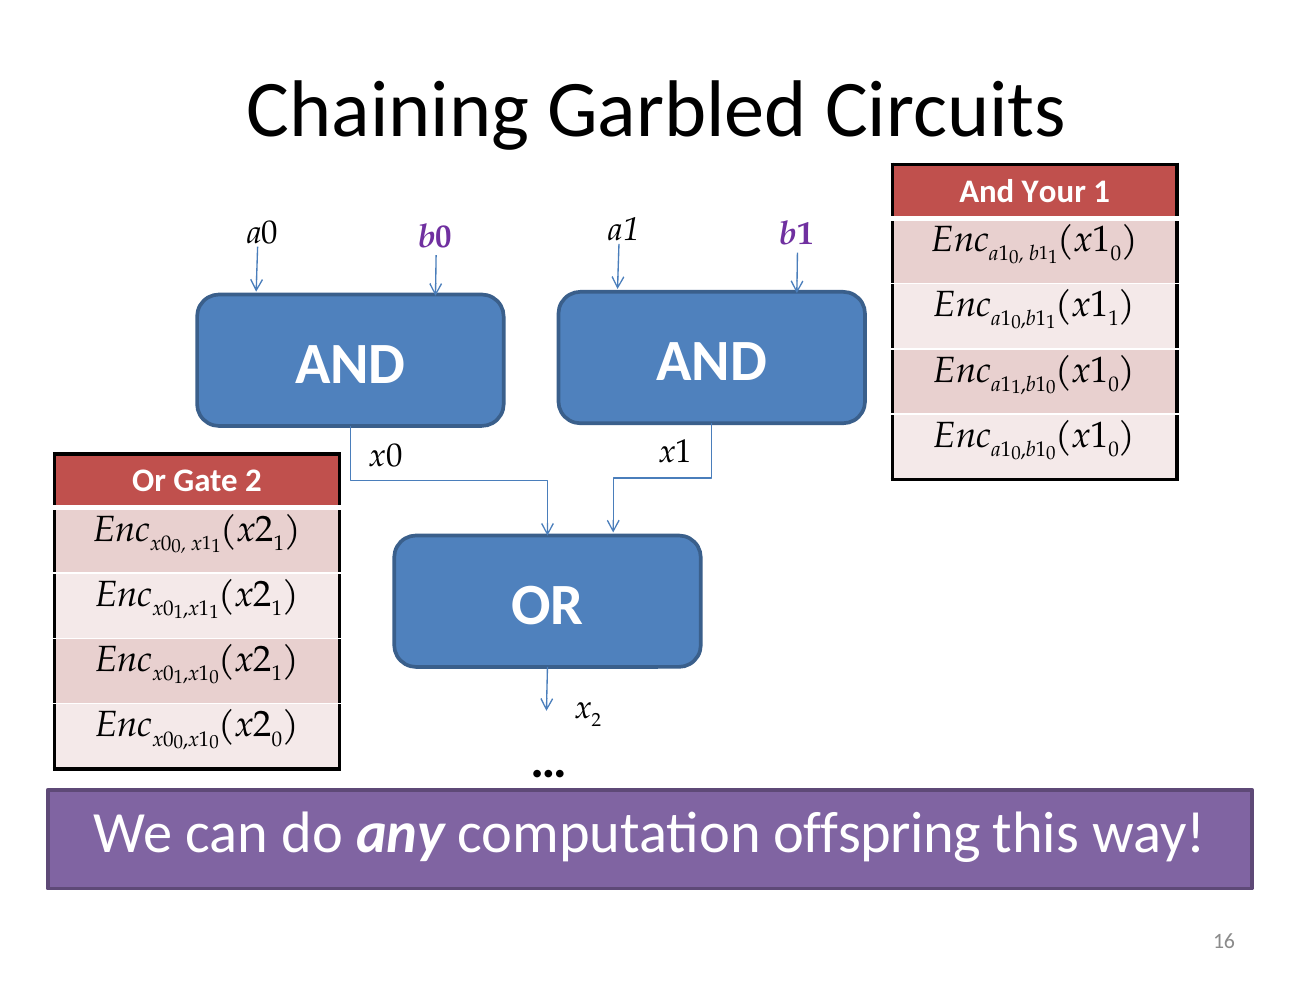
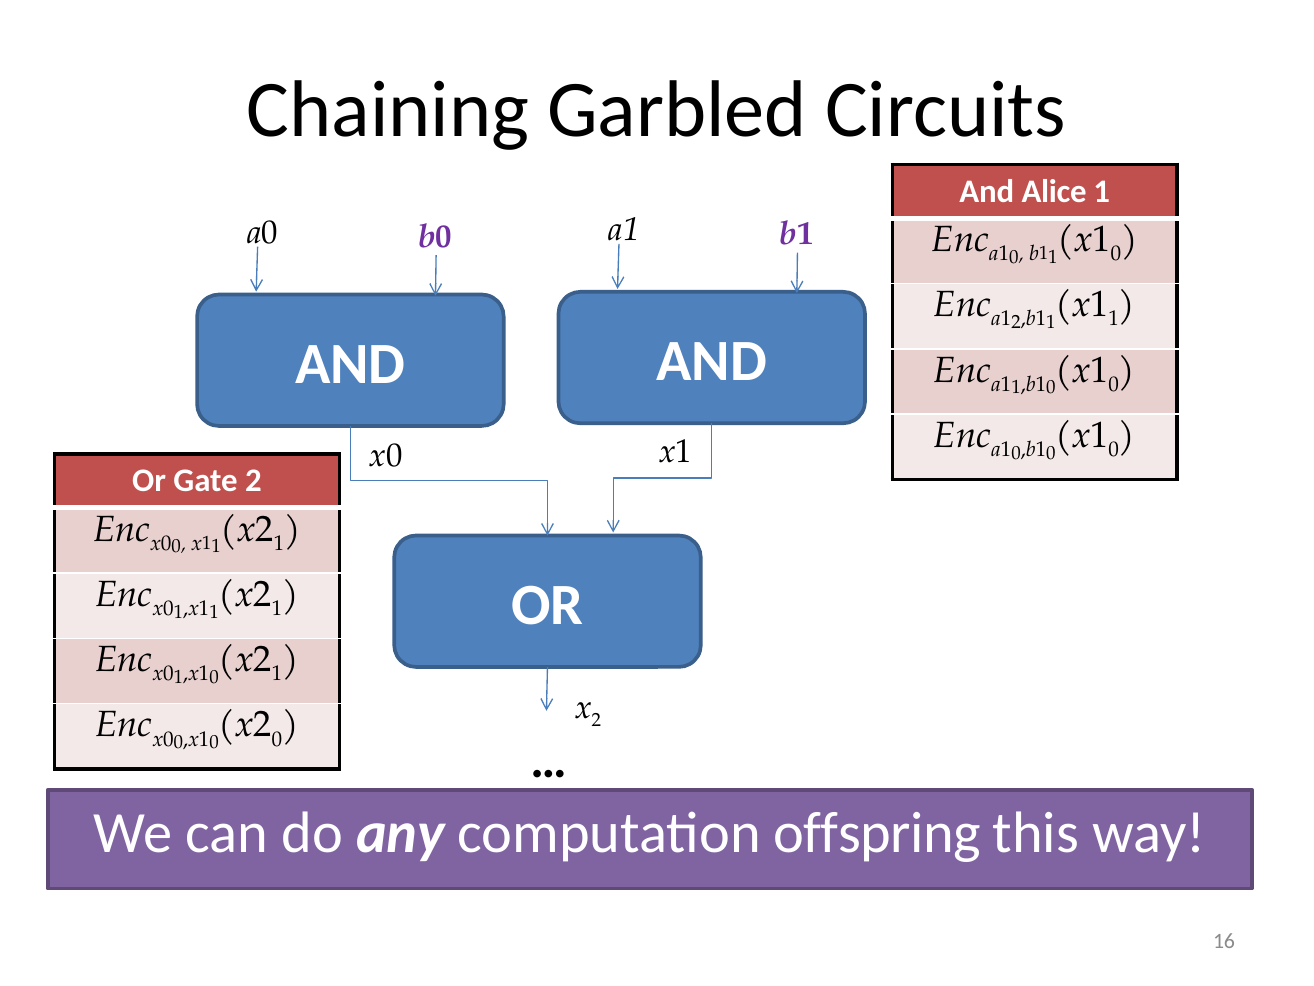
Your: Your -> Alice (1054, 191)
0: 0 -> 2 (1016, 322)
